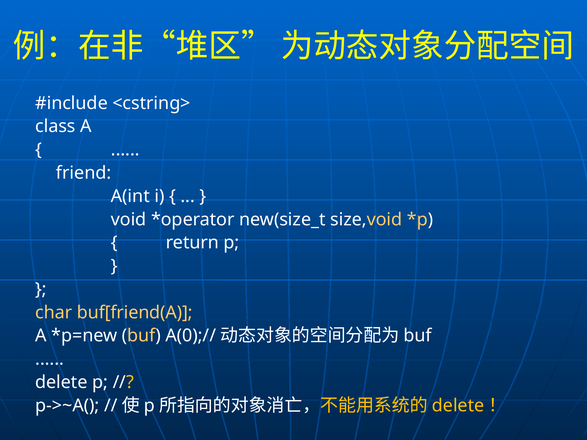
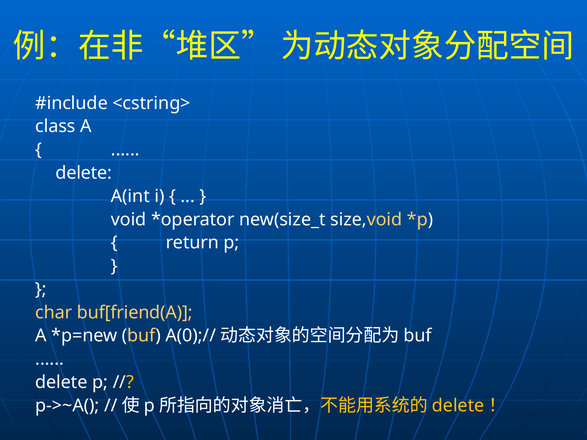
friend: friend -> delete (84, 173)
